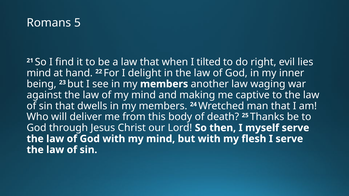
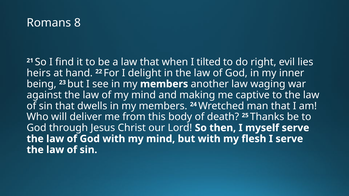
5: 5 -> 8 (77, 23)
mind: mind -> heirs (39, 73)
